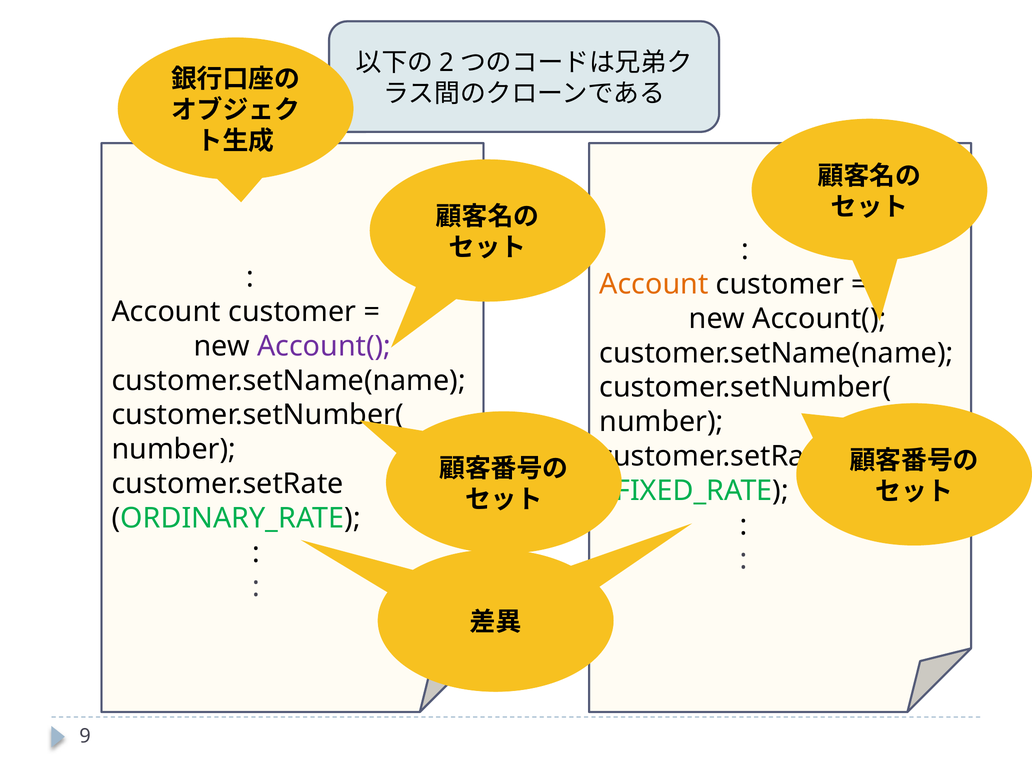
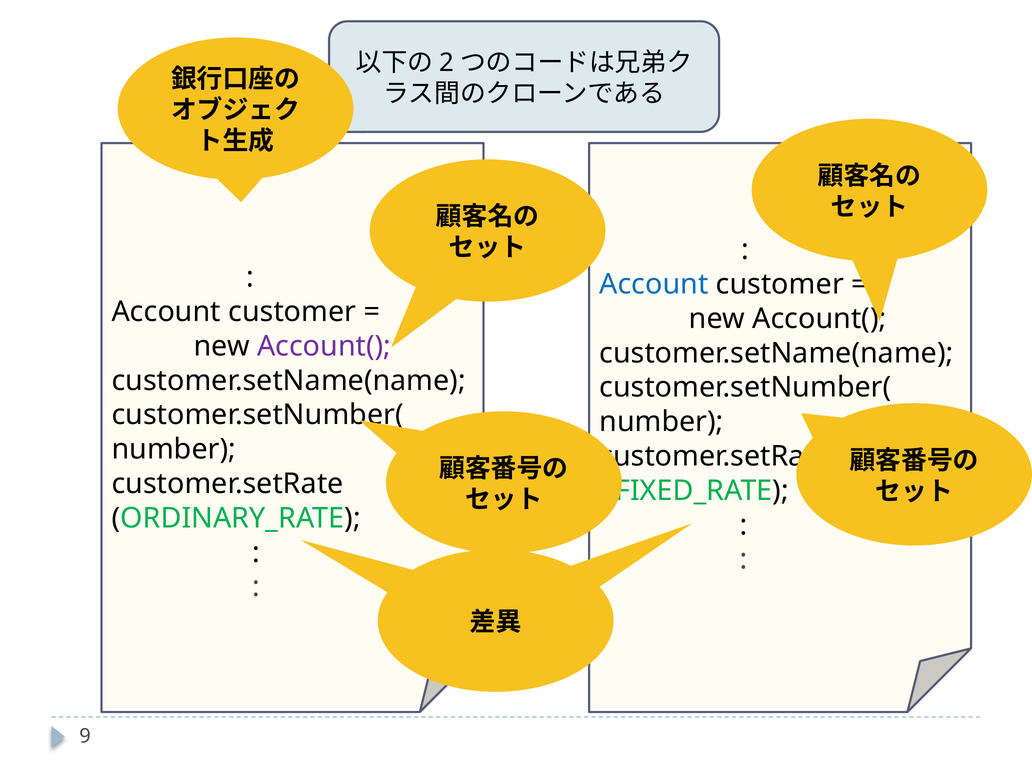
Account colour: orange -> blue (654, 284)
